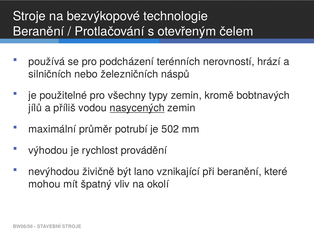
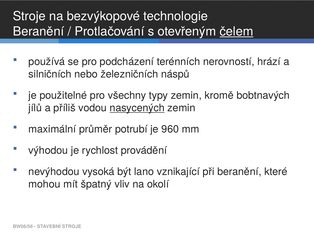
čelem underline: none -> present (236, 31)
502: 502 -> 960 (170, 129)
živičně: živičně -> vysoká (98, 172)
